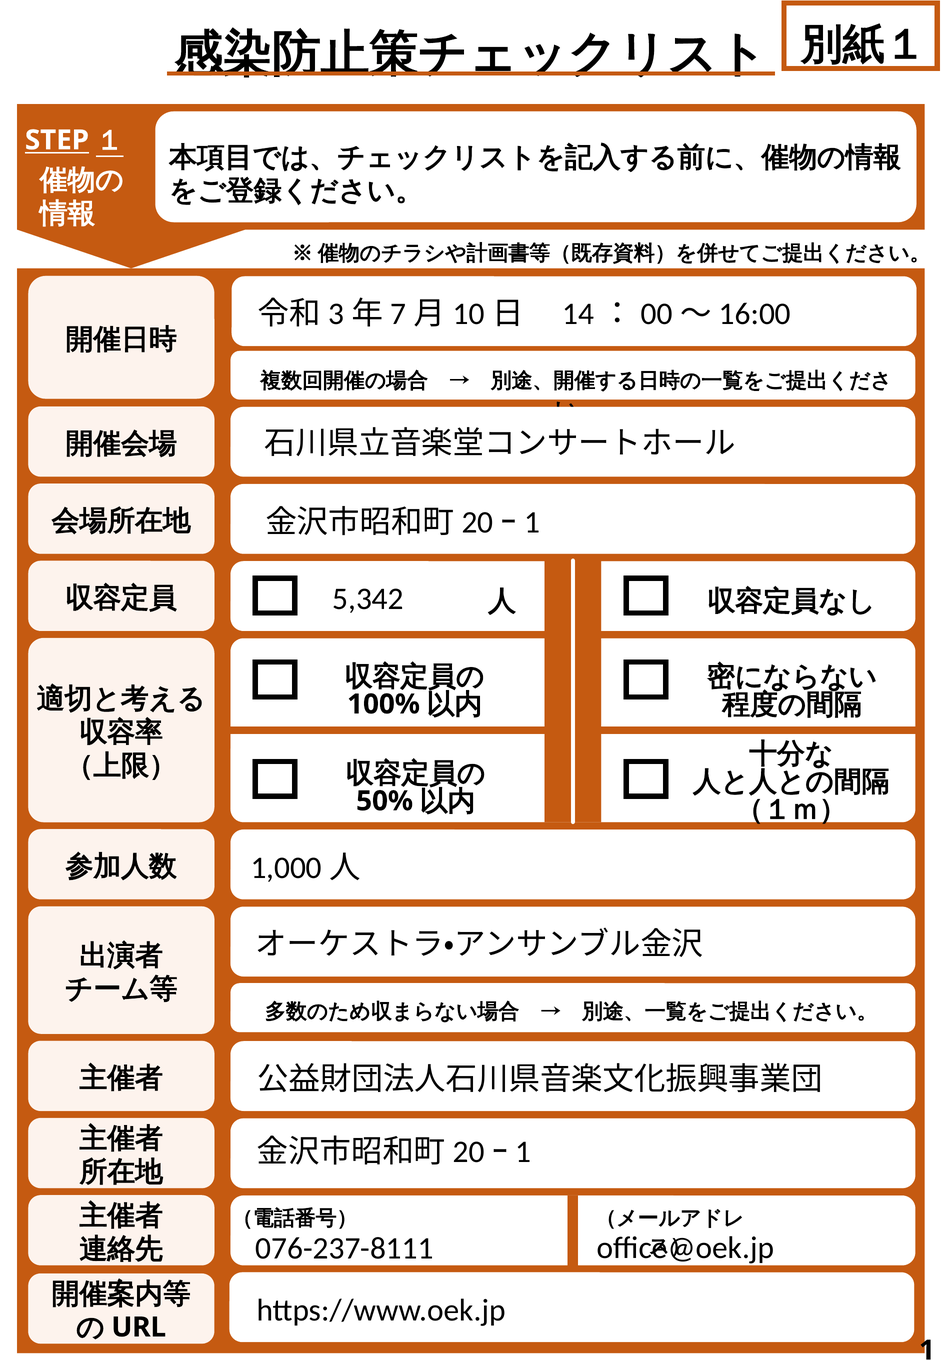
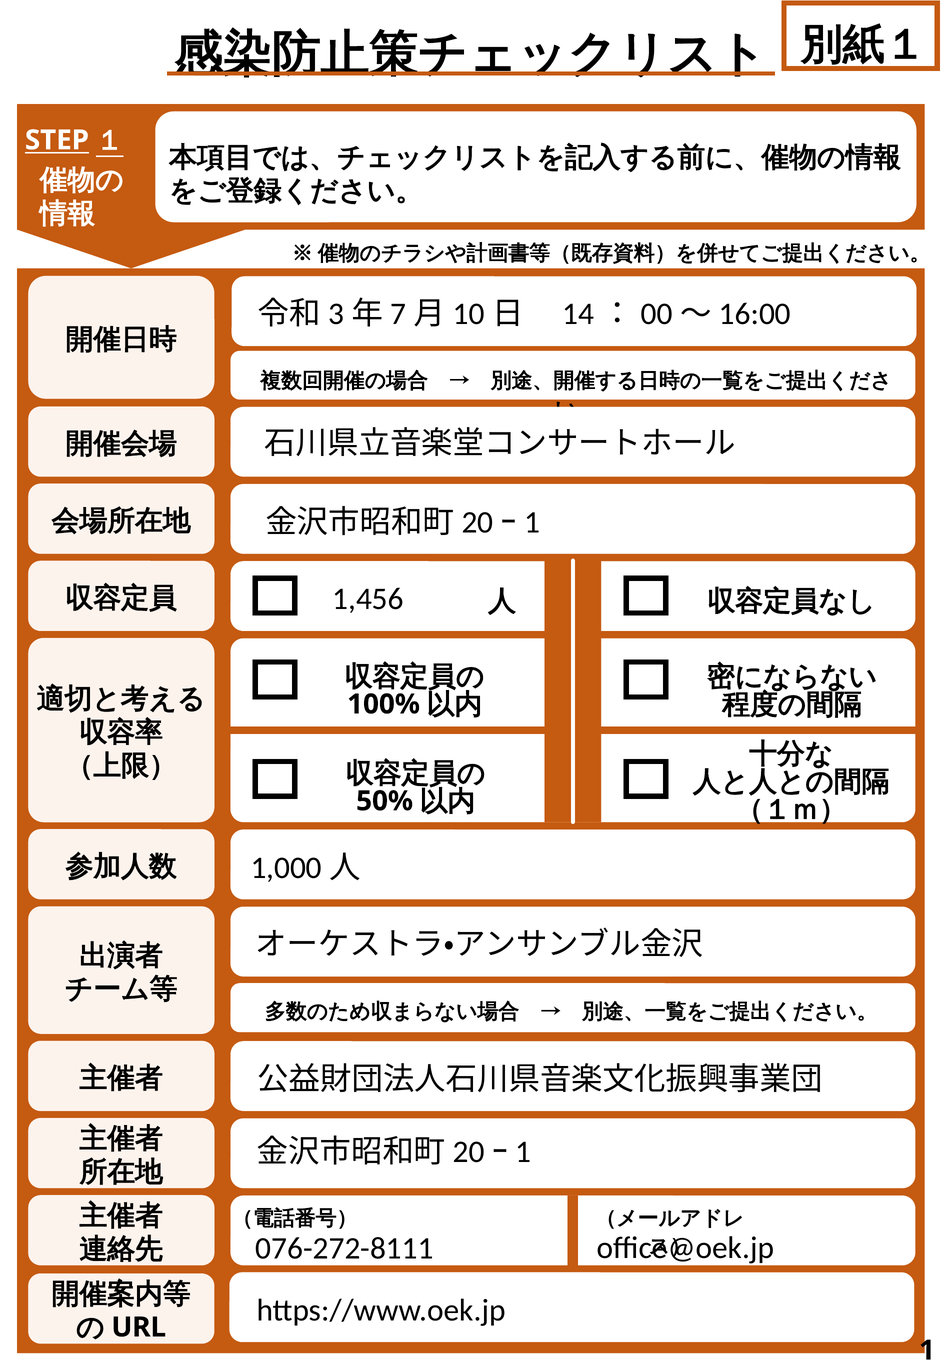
5,342: 5,342 -> 1,456 (368, 599)
076-237-8111: 076-237-8111 -> 076-272-8111 (345, 1249)
